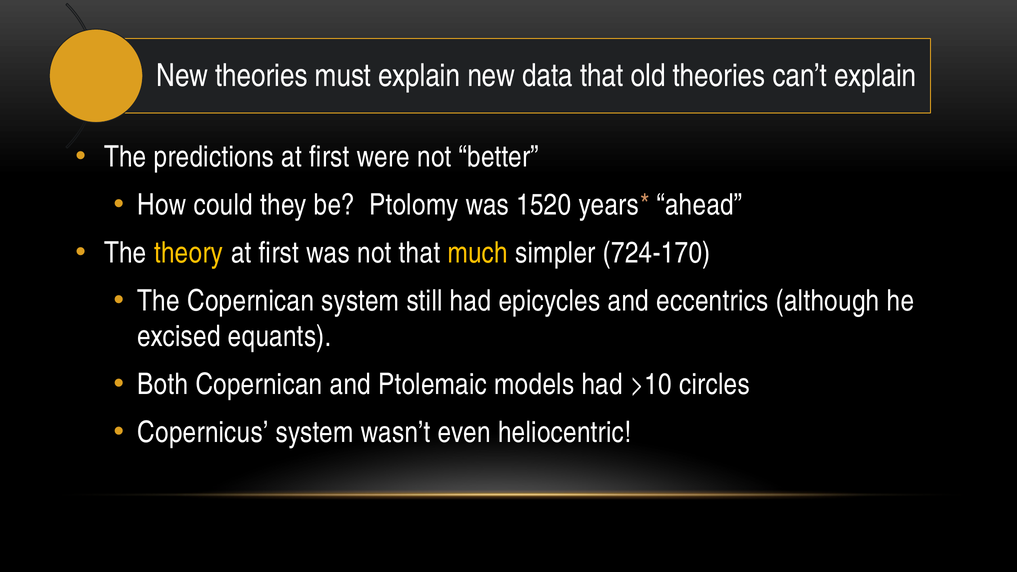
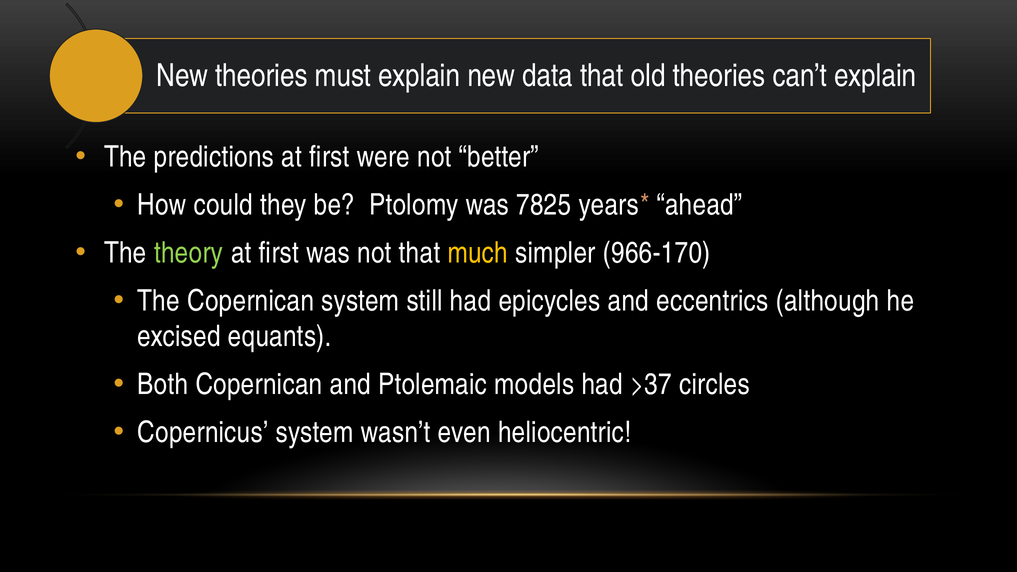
1520: 1520 -> 7825 (544, 205)
theory colour: yellow -> light green (189, 253)
724-170: 724-170 -> 966-170 (657, 253)
>10: >10 -> >37 (651, 384)
